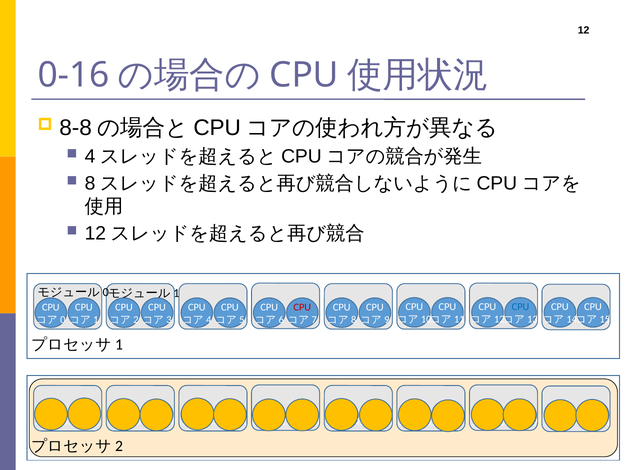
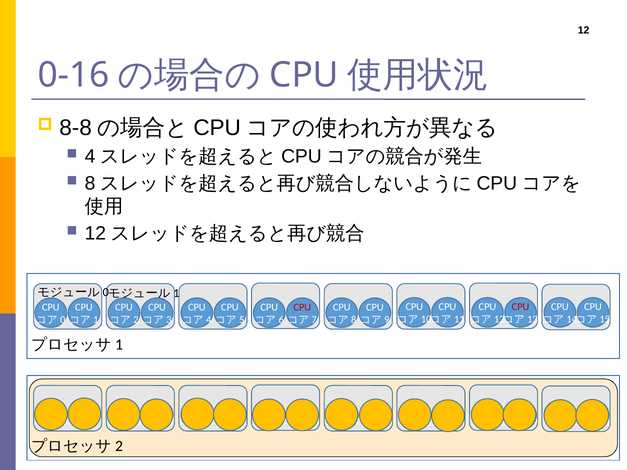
CPU colour: blue -> red (521, 307)
